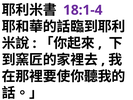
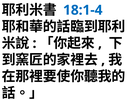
18:1-4 colour: purple -> blue (83, 10)
